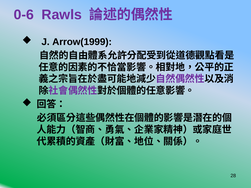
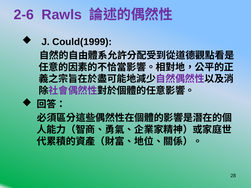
0-6: 0-6 -> 2-6 (24, 15)
Arrow(1999: Arrow(1999 -> Could(1999 (82, 42)
